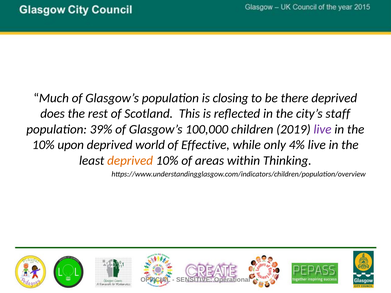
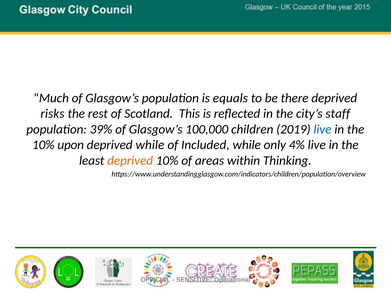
closing: closing -> equals (230, 98)
does: does -> risks (52, 114)
live colour: purple -> blue (323, 129)
deprived world: world -> while (150, 145)
Effective: Effective -> Included (205, 145)
